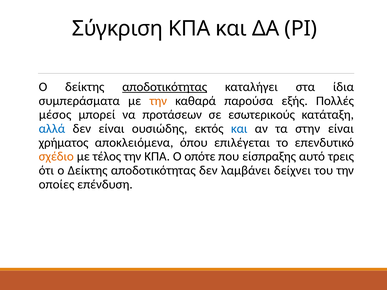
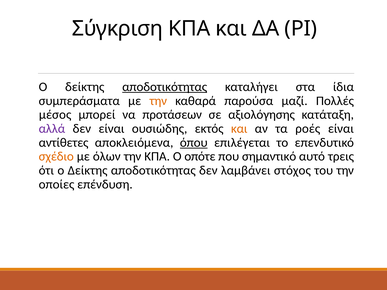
εξής: εξής -> μαζί (295, 101)
εσωτερικούς: εσωτερικούς -> αξιολόγησης (262, 115)
αλλά colour: blue -> purple (52, 129)
και colour: blue -> orange (239, 129)
στην: στην -> ροές (308, 129)
χρήματος: χρήματος -> αντίθετες (64, 143)
όπου underline: none -> present (194, 143)
τέλος: τέλος -> όλων (107, 157)
είσπραξης: είσπραξης -> σημαντικό (269, 157)
δείχνει: δείχνει -> στόχος (292, 171)
